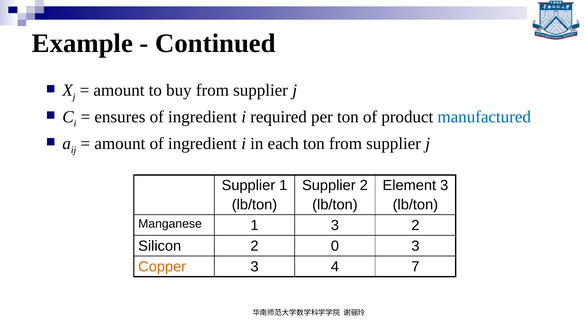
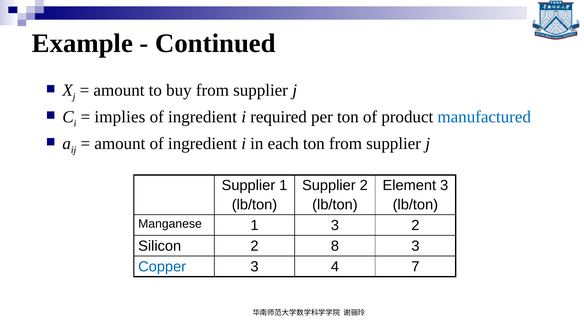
ensures: ensures -> implies (120, 117)
0: 0 -> 8 (335, 246)
Copper colour: orange -> blue (162, 267)
